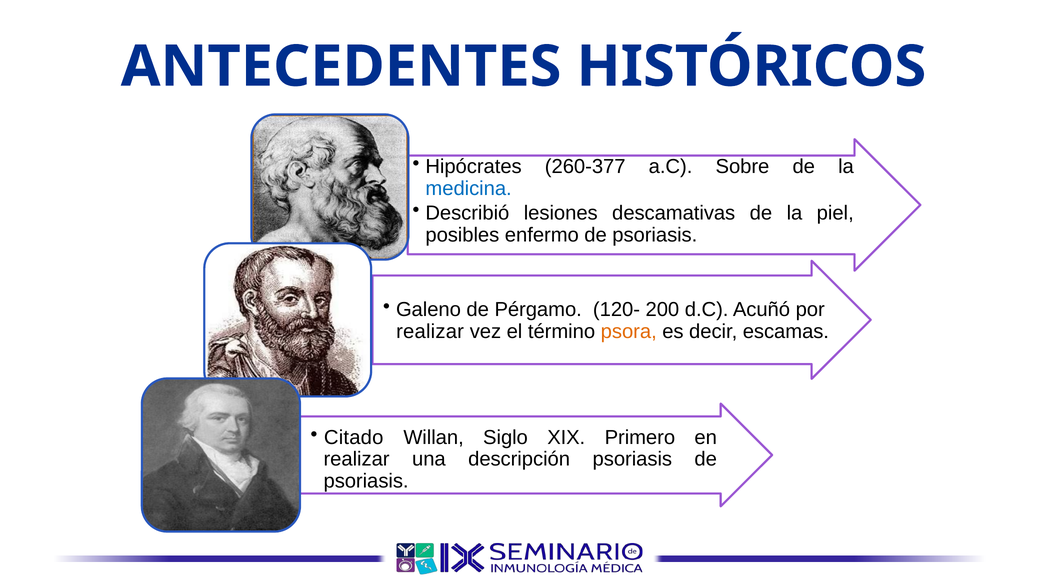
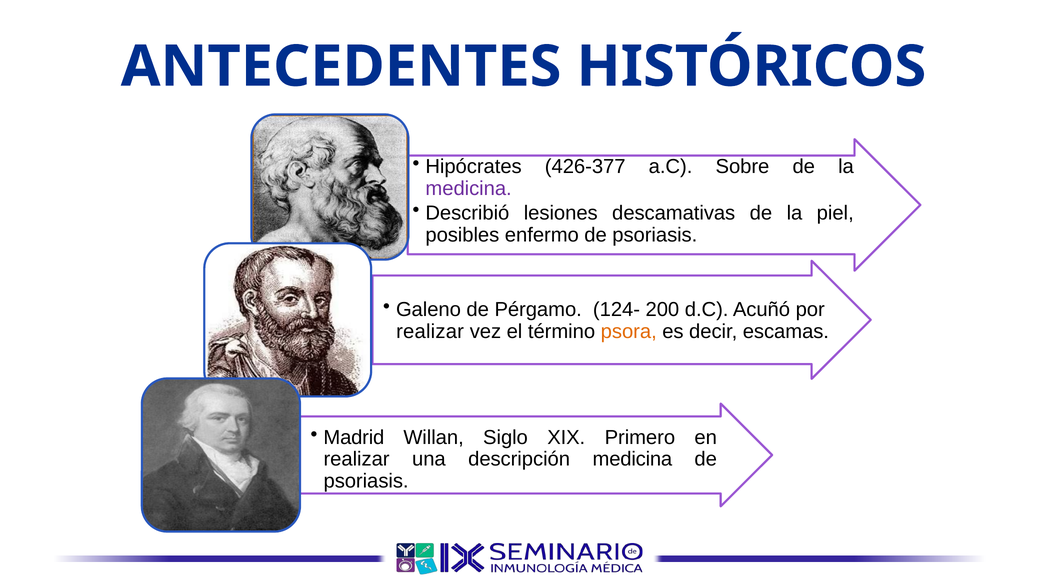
260-377: 260-377 -> 426-377 (585, 167)
medicina colour: blue -> purple (469, 189)
120-: 120- -> 124- (617, 310)
Citado: Citado -> Madrid (354, 438)
descripción psoriasis: psoriasis -> medicina (632, 460)
